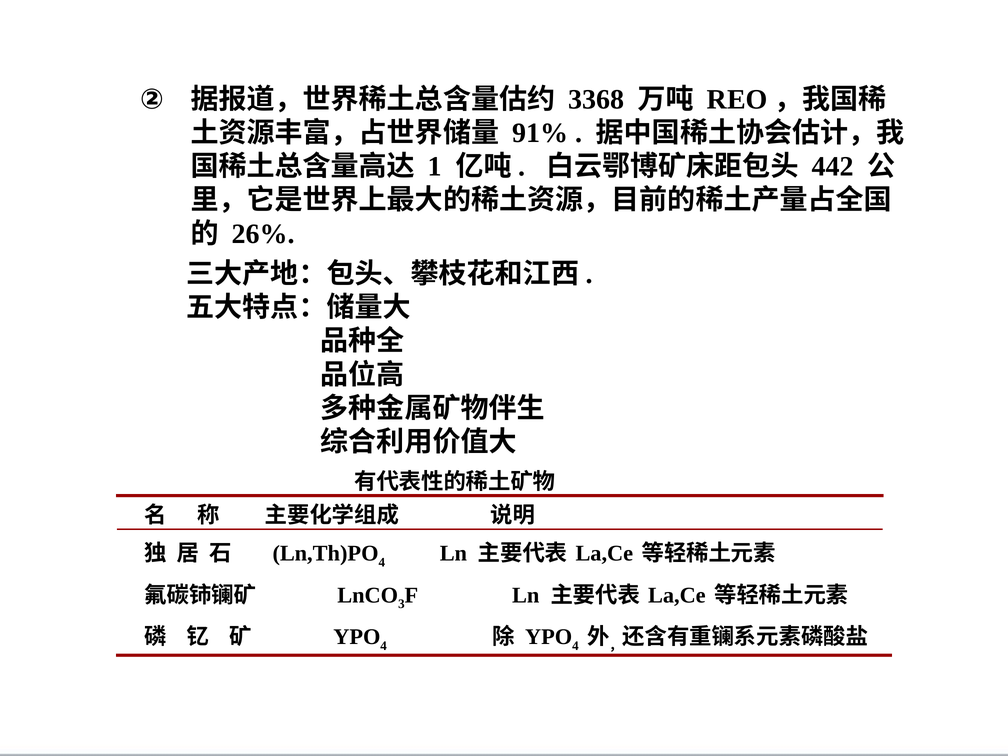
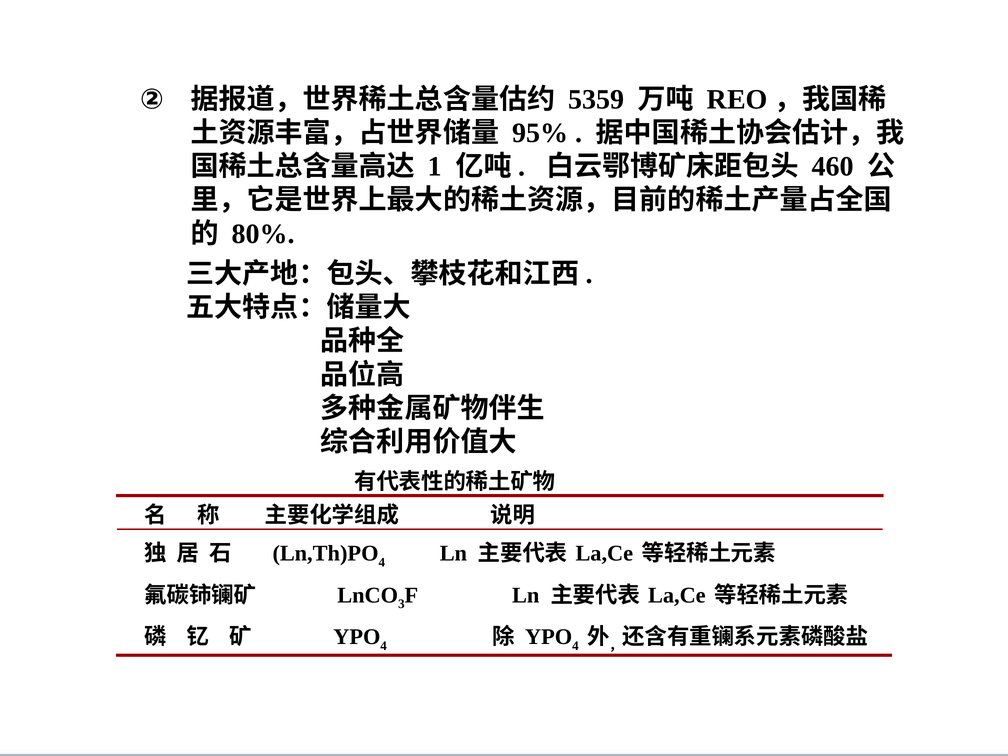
3368: 3368 -> 5359 (596, 99)
91%: 91% -> 95% (540, 133)
442: 442 -> 460 (833, 167)
26%: 26% -> 80% (263, 234)
